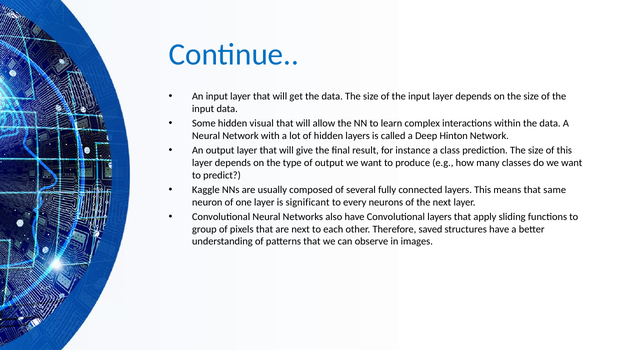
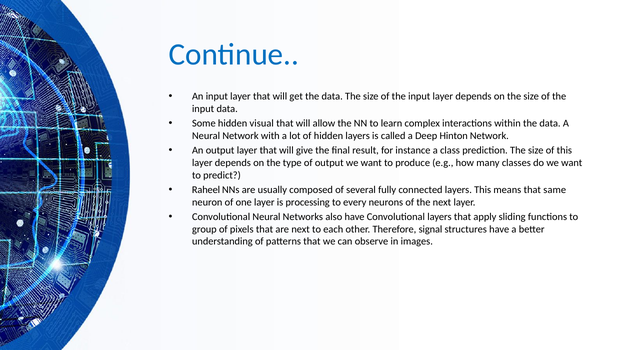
Kaggle: Kaggle -> Raheel (206, 190)
significant: significant -> processing (308, 202)
saved: saved -> signal (430, 229)
